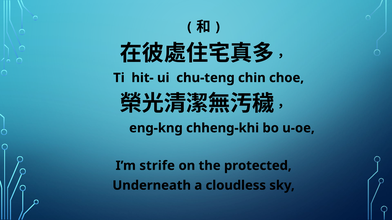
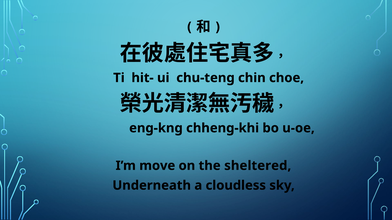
strife: strife -> move (157, 166)
protected: protected -> sheltered (258, 166)
